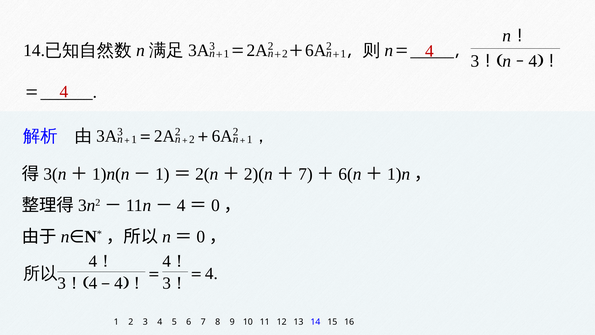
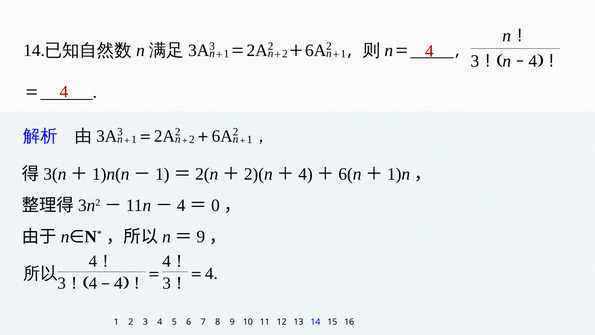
7: 7 -> 4 (306, 174)
0: 0 -> 9 (201, 237)
